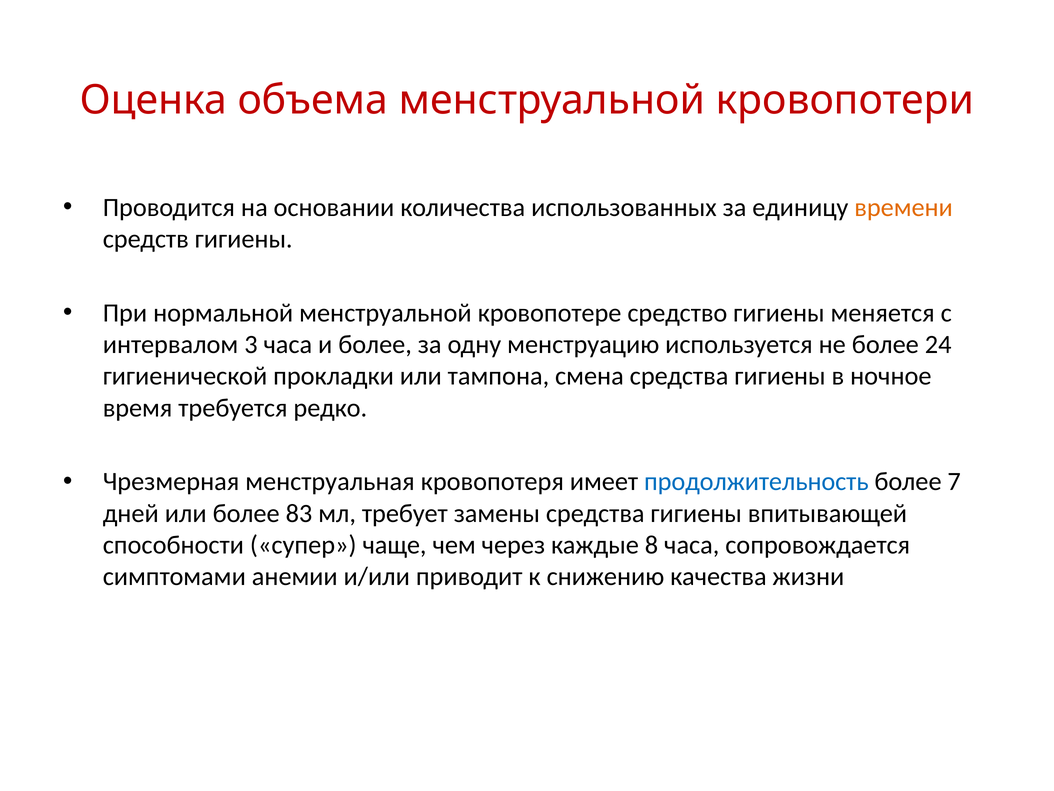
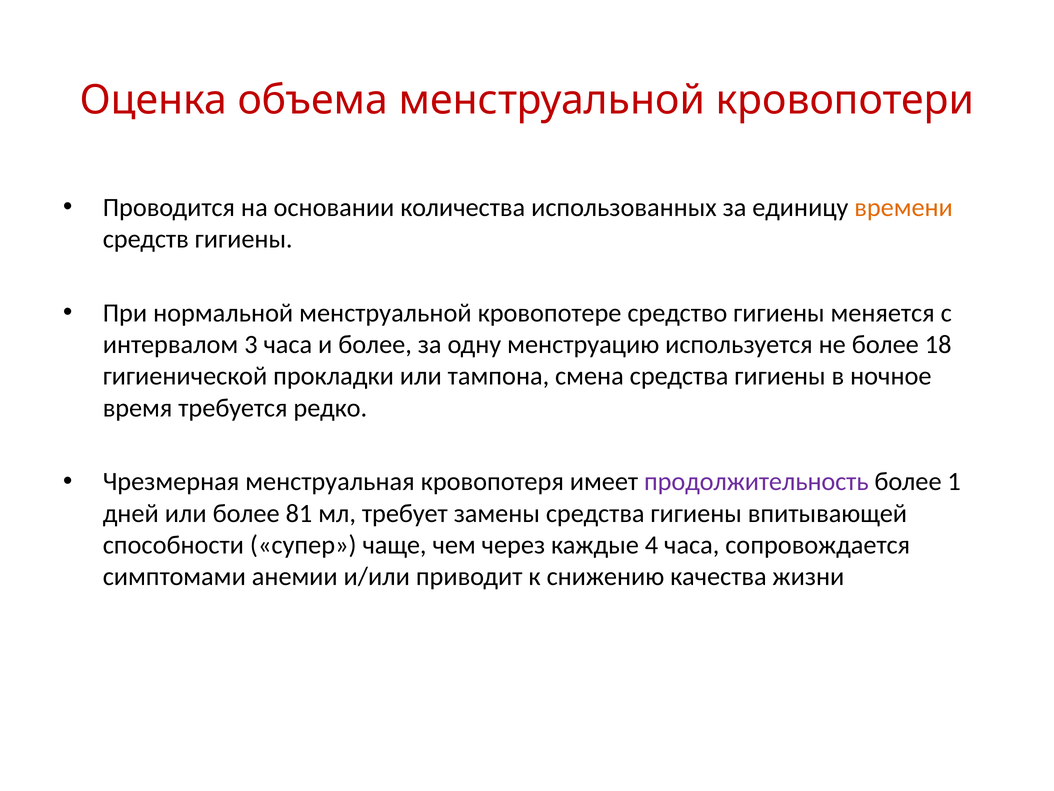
24: 24 -> 18 (938, 344)
продолжительность colour: blue -> purple (756, 481)
7: 7 -> 1 (954, 481)
83: 83 -> 81 (299, 513)
8: 8 -> 4 (651, 545)
